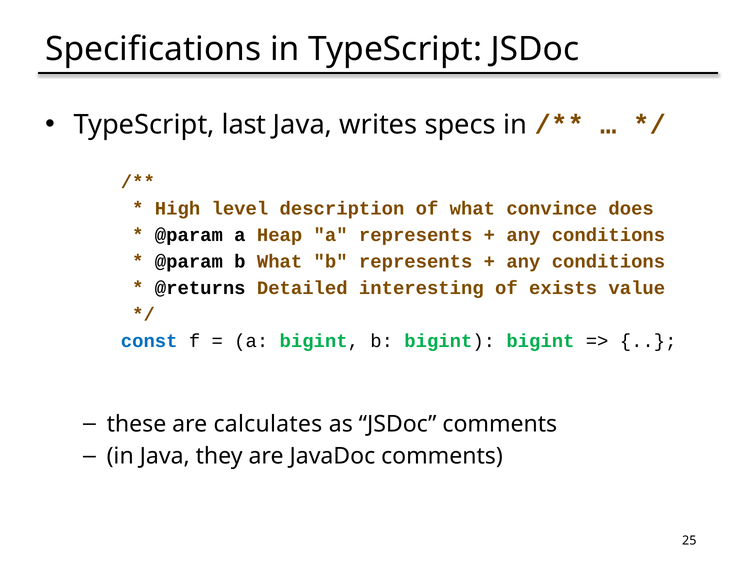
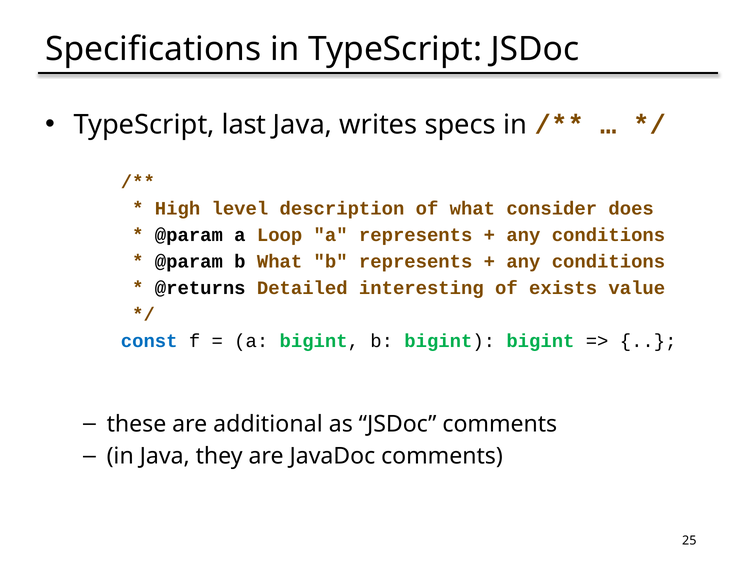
convince: convince -> consider (552, 209)
Heap: Heap -> Loop (280, 235)
calculates: calculates -> additional (268, 424)
